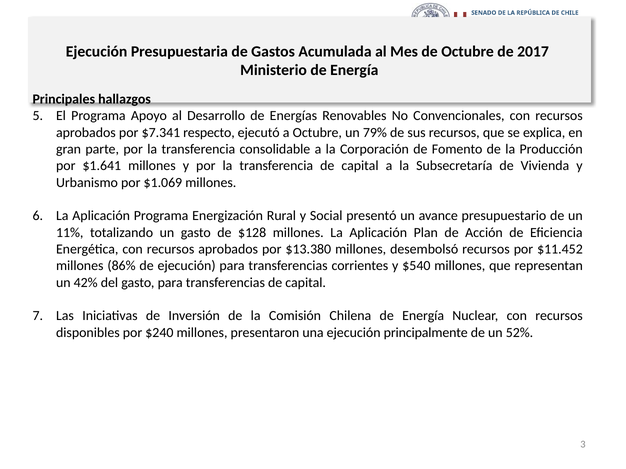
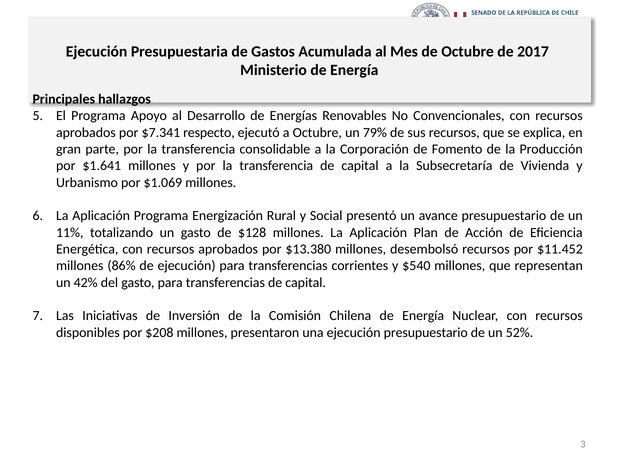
$240: $240 -> $208 (159, 333)
ejecución principalmente: principalmente -> presupuestario (426, 333)
